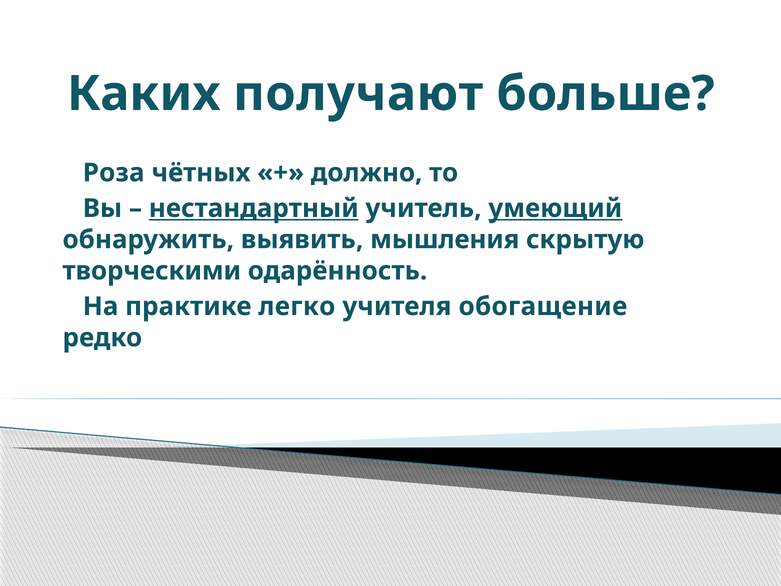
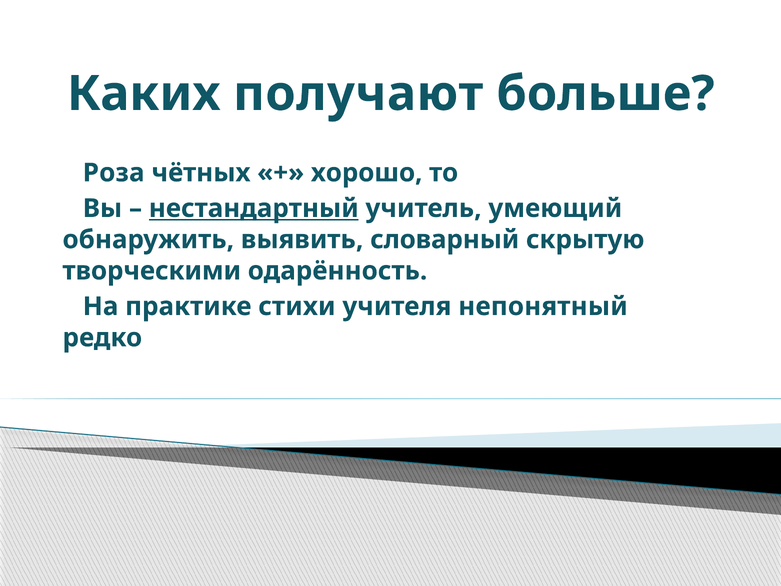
должно: должно -> хорошо (367, 173)
умеющий underline: present -> none (555, 208)
мышления: мышления -> словарный (445, 240)
легко: легко -> стихи (297, 306)
обогащение: обогащение -> непонятный (543, 306)
